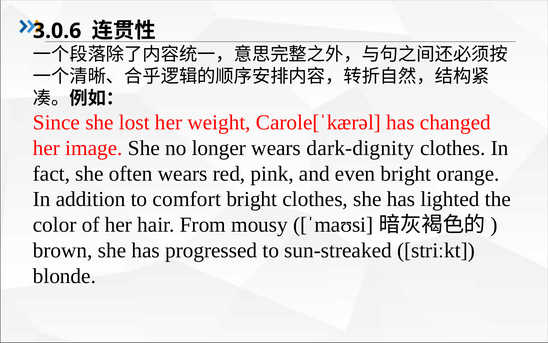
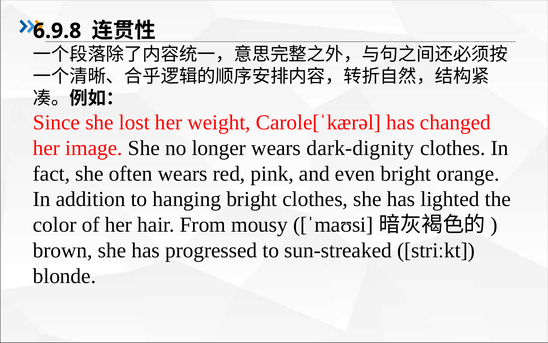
3.0.6: 3.0.6 -> 6.9.8 (57, 31)
comfort: comfort -> hanging (187, 199)
